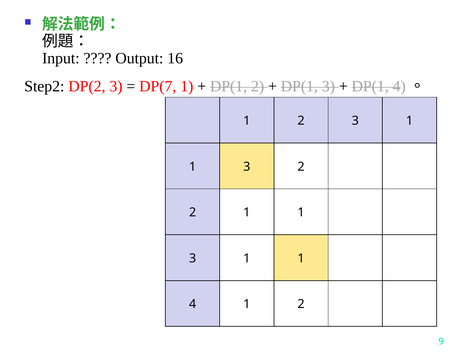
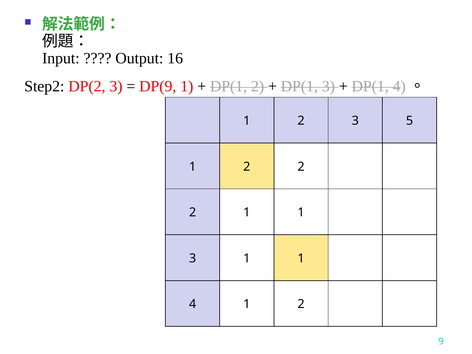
DP(7: DP(7 -> DP(9 (158, 86)
2 3 1: 1 -> 5 (409, 121)
3: 3 -> 2 (247, 167)
